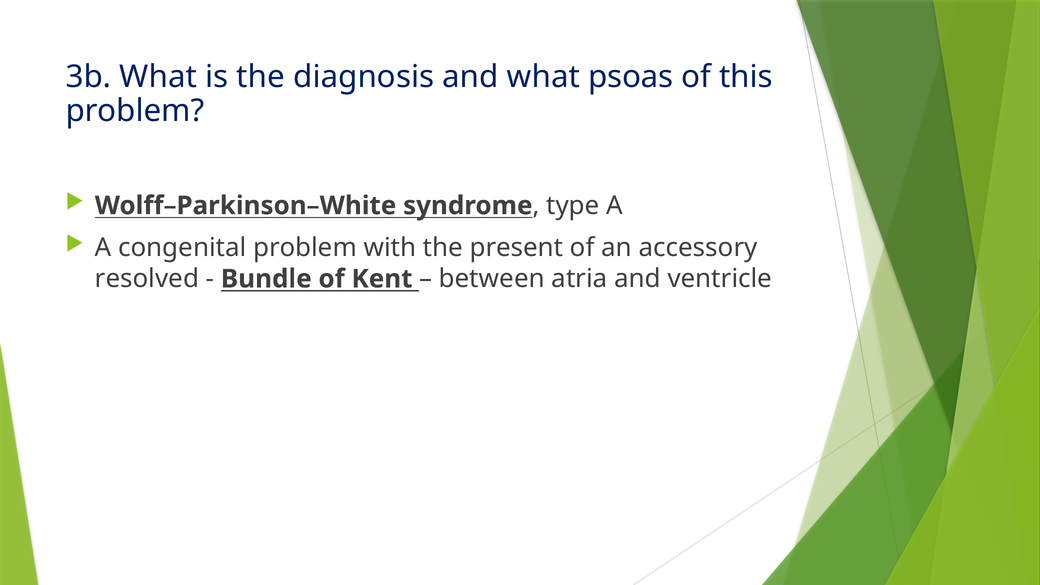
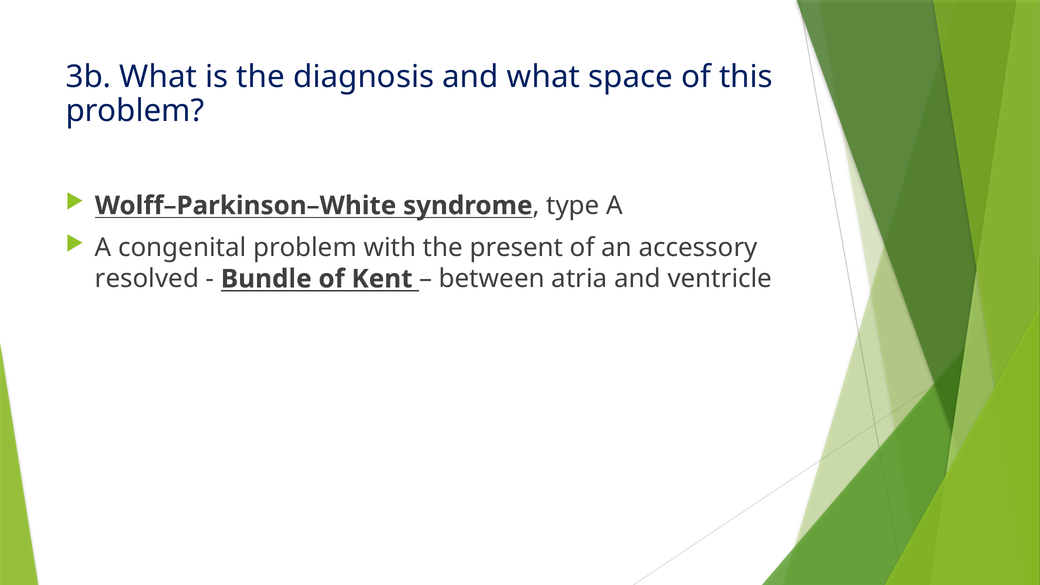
psoas: psoas -> space (631, 77)
